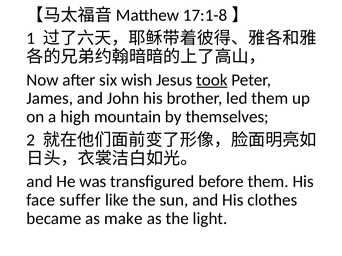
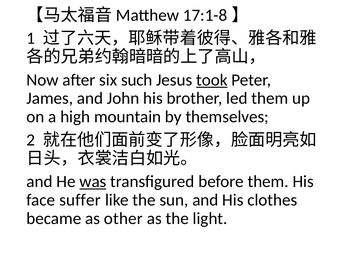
wish: wish -> such (137, 80)
was underline: none -> present (93, 182)
make: make -> other (123, 219)
